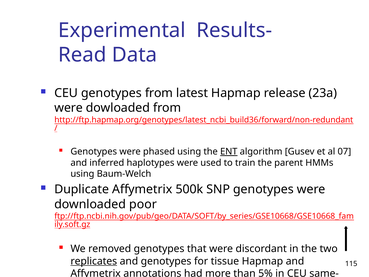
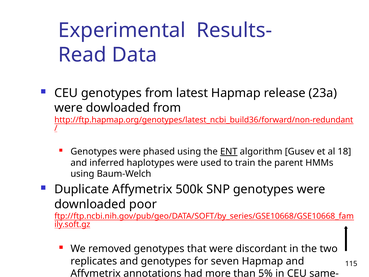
07: 07 -> 18 (344, 152)
replicates underline: present -> none (94, 261)
tissue: tissue -> seven (225, 261)
